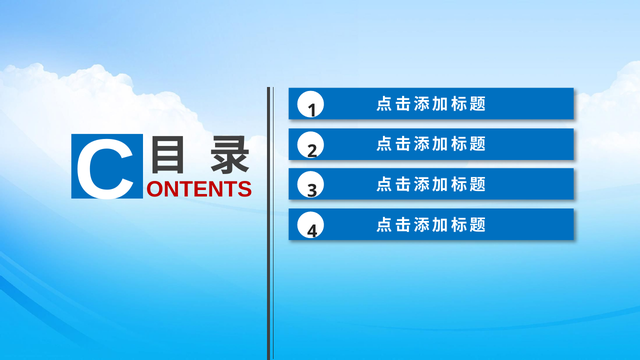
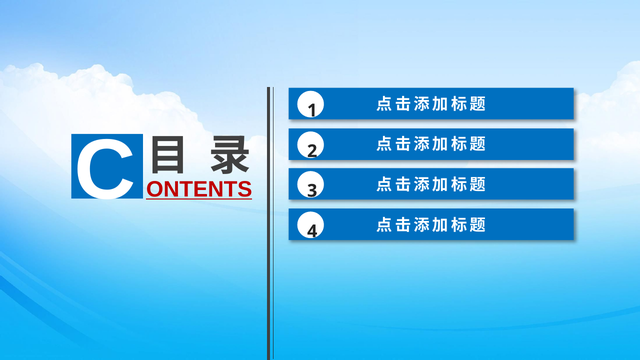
ONTENTS underline: none -> present (199, 189)
